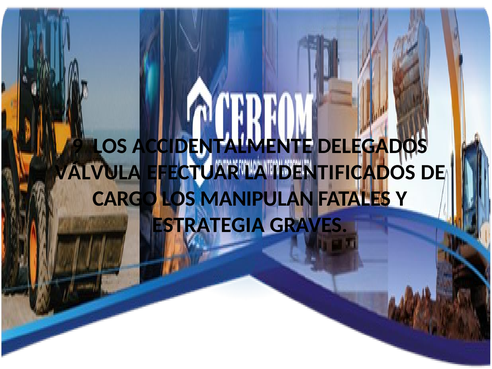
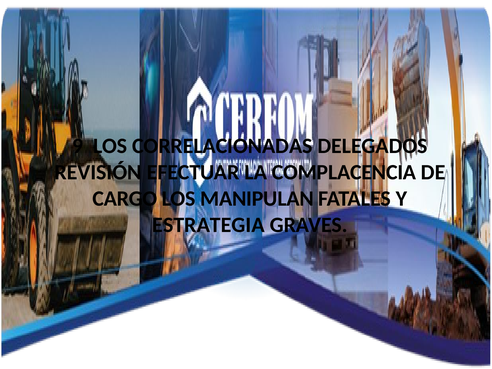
ACCIDENTALMENTE: ACCIDENTALMENTE -> CORRELACIONADAS (222, 146)
VÁLVULA: VÁLVULA -> REVISIÓN (98, 172)
IDENTIFICADOS: IDENTIFICADOS -> COMPLACENCIA (344, 172)
